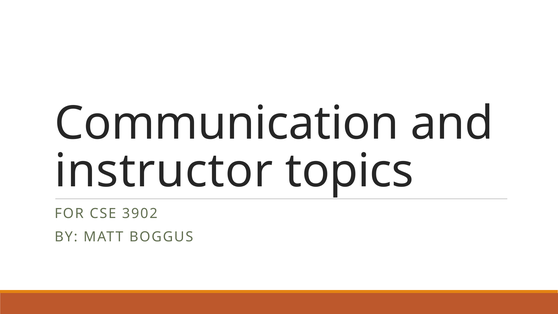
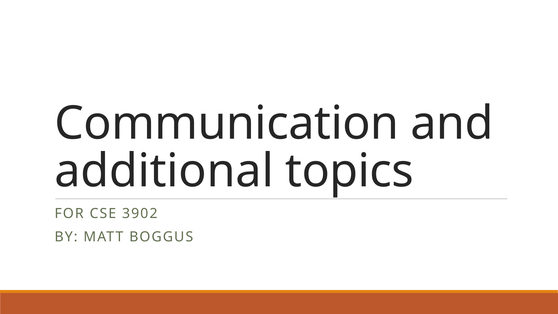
instructor: instructor -> additional (164, 171)
